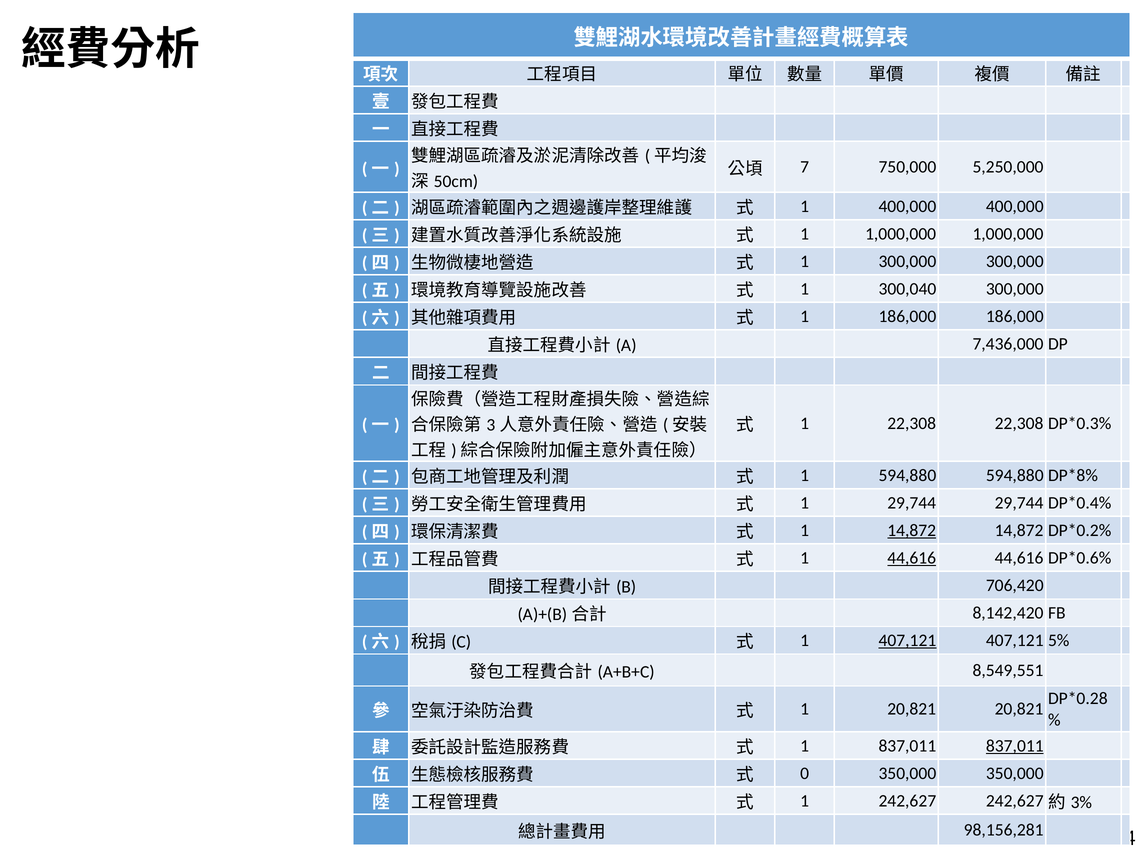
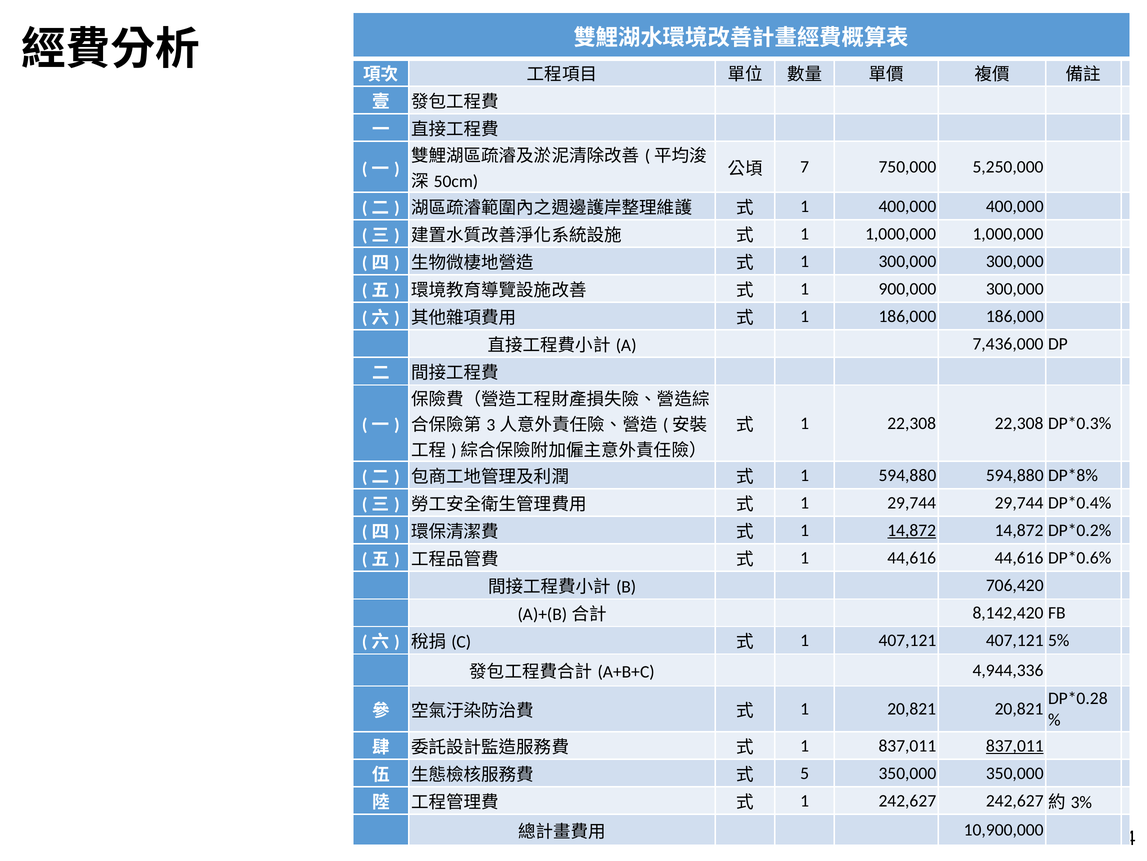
300,040: 300,040 -> 900,000 (907, 289)
44,616 underline: present -> none (912, 557)
407,121 underline: present -> none (907, 640)
8,549,551: 8,549,551 -> 4,944,336 (1008, 670)
0: 0 -> 5 (805, 773)
98,156,281: 98,156,281 -> 10,900,000 (1004, 829)
